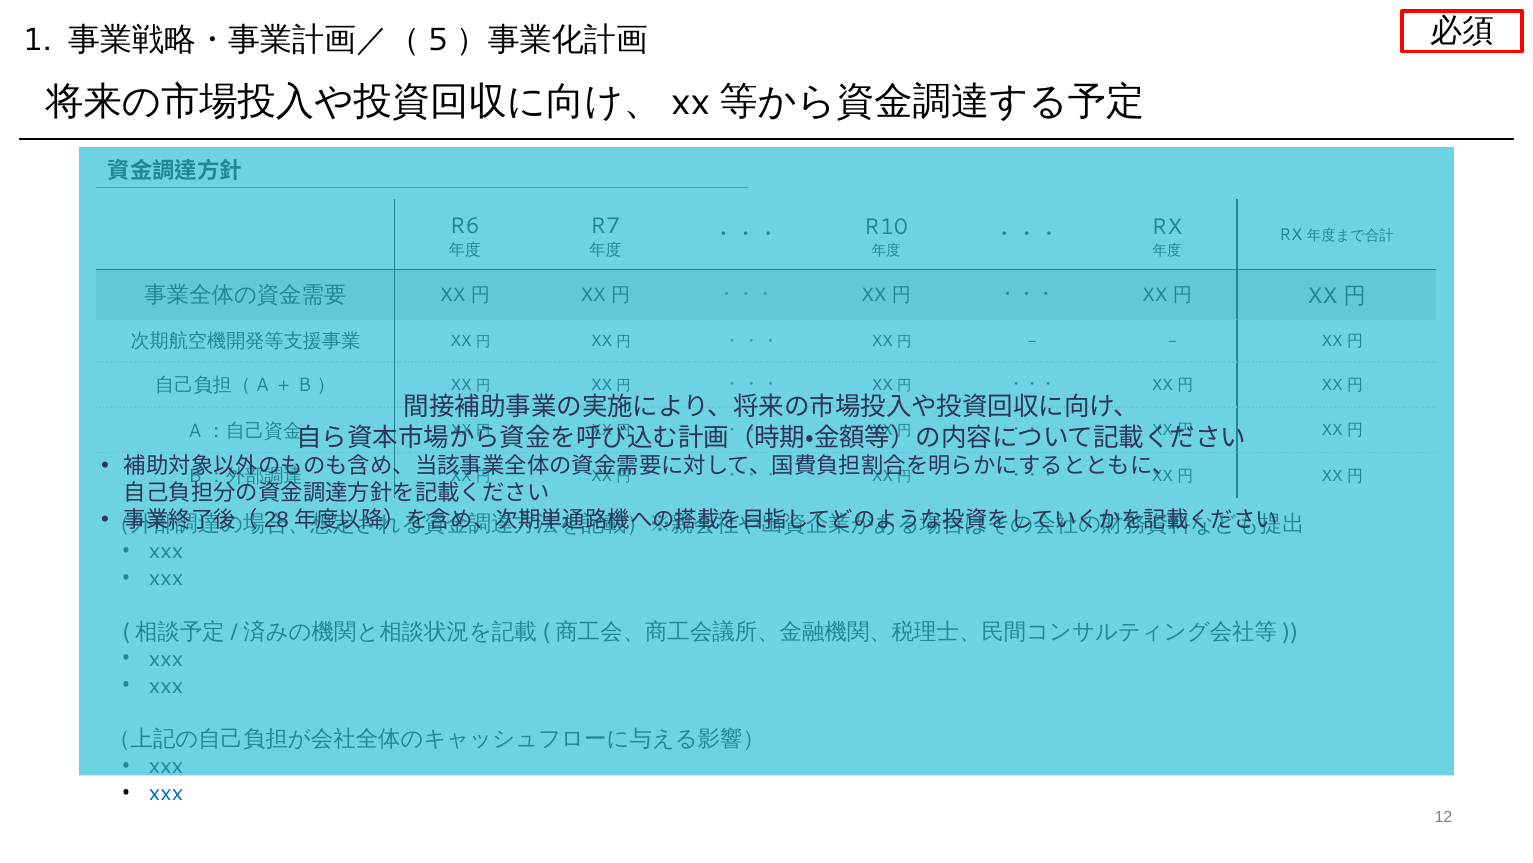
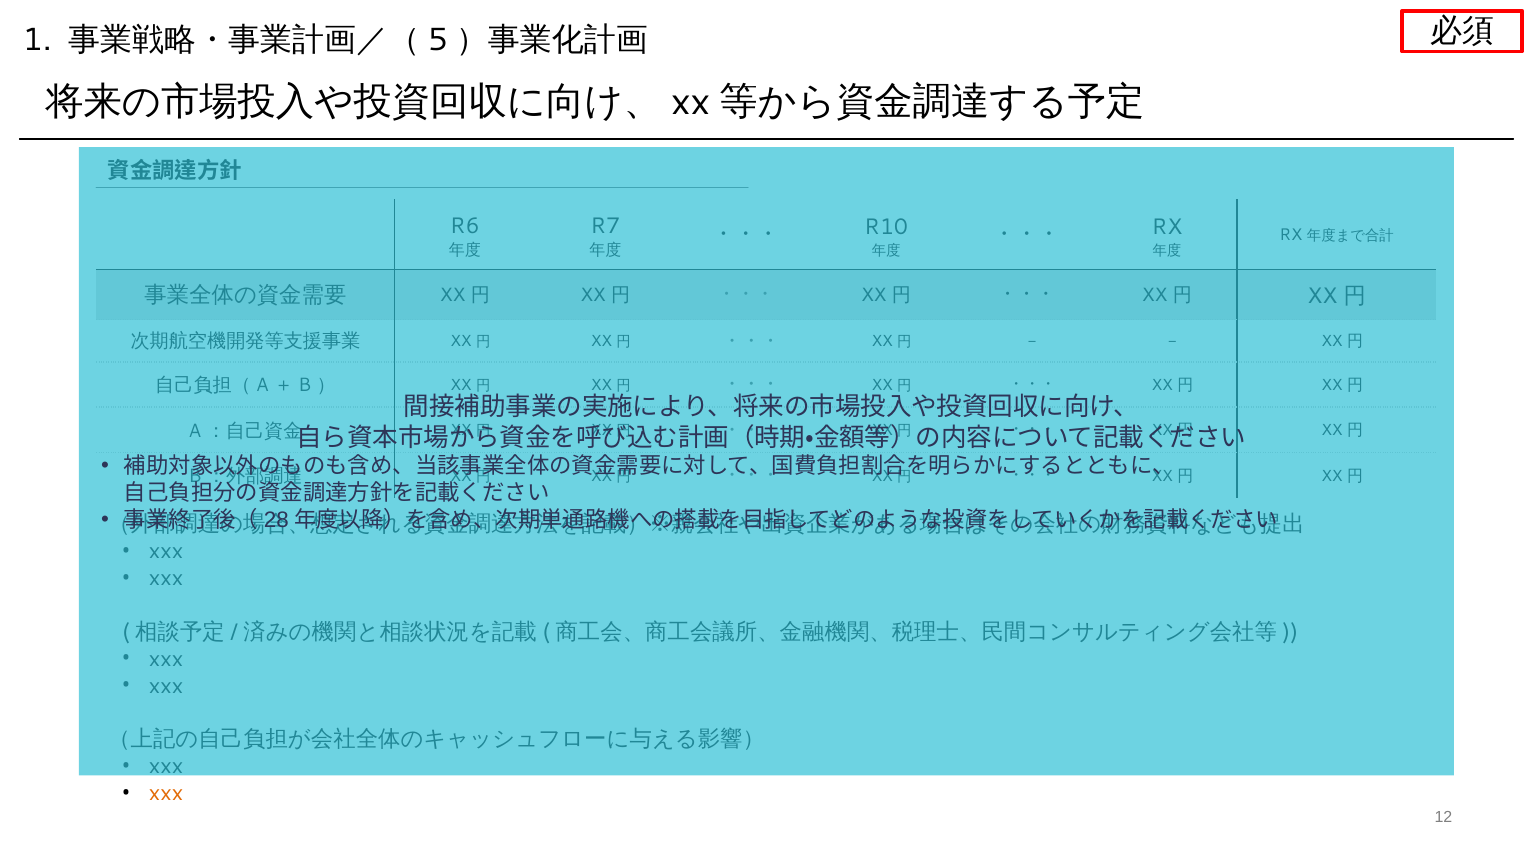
xxx colour: blue -> orange (166, 793)
